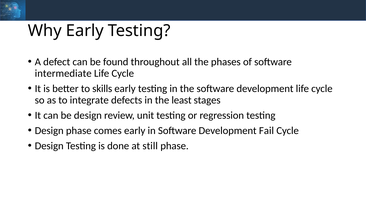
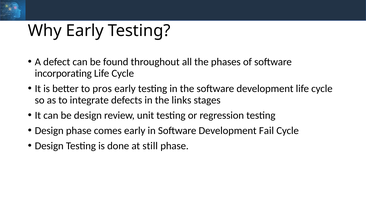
intermediate: intermediate -> incorporating (63, 73)
skills: skills -> pros (102, 89)
least: least -> links (181, 100)
